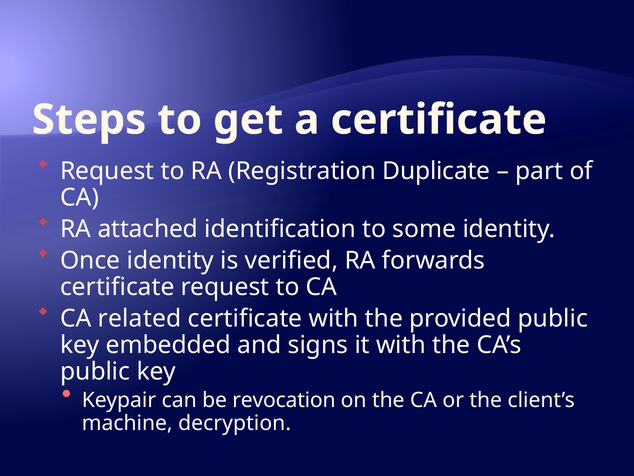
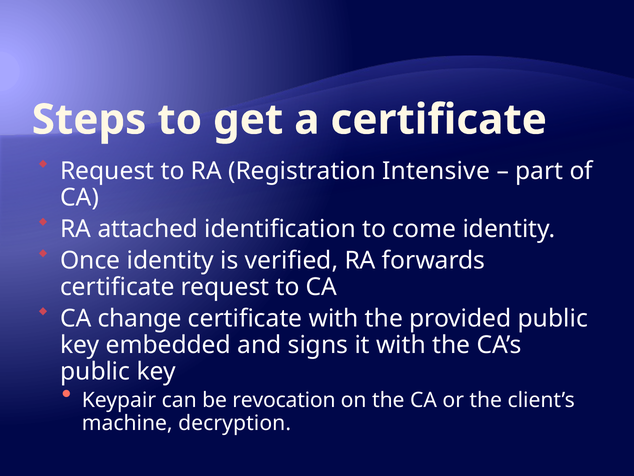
Duplicate: Duplicate -> Intensive (436, 171)
some: some -> come (424, 229)
related: related -> change (140, 318)
